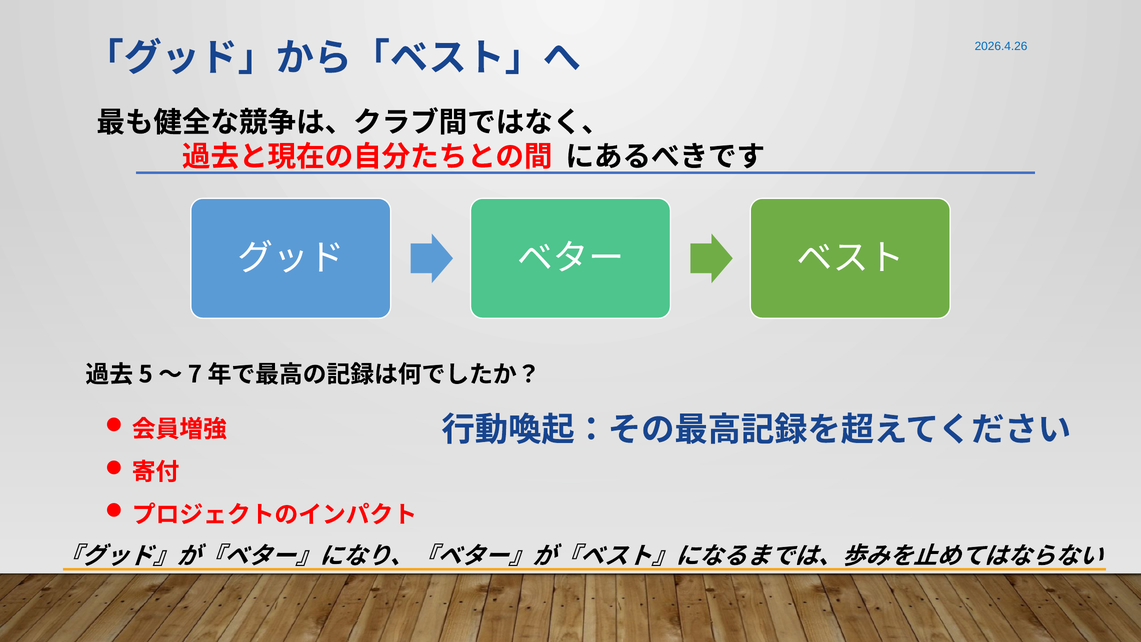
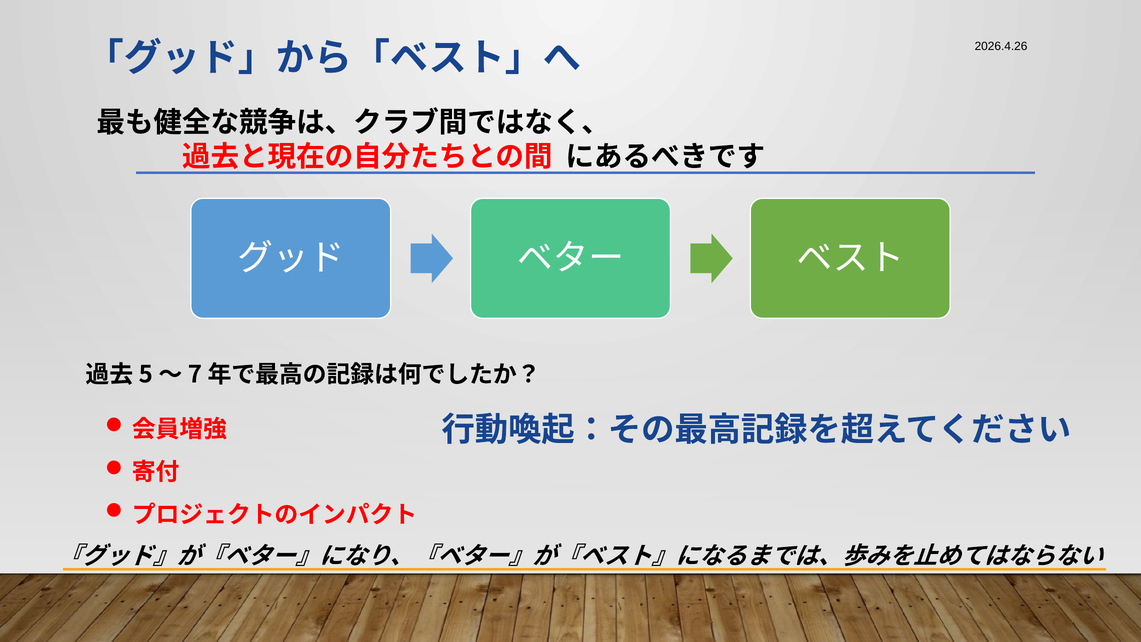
2026.4.26 colour: blue -> black (1001, 46)
